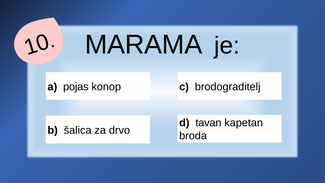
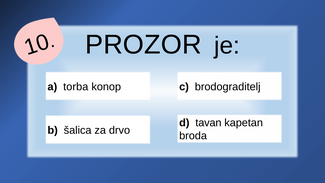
MARAMA: MARAMA -> PROZOR (143, 45)
pojas: pojas -> torba (76, 87)
